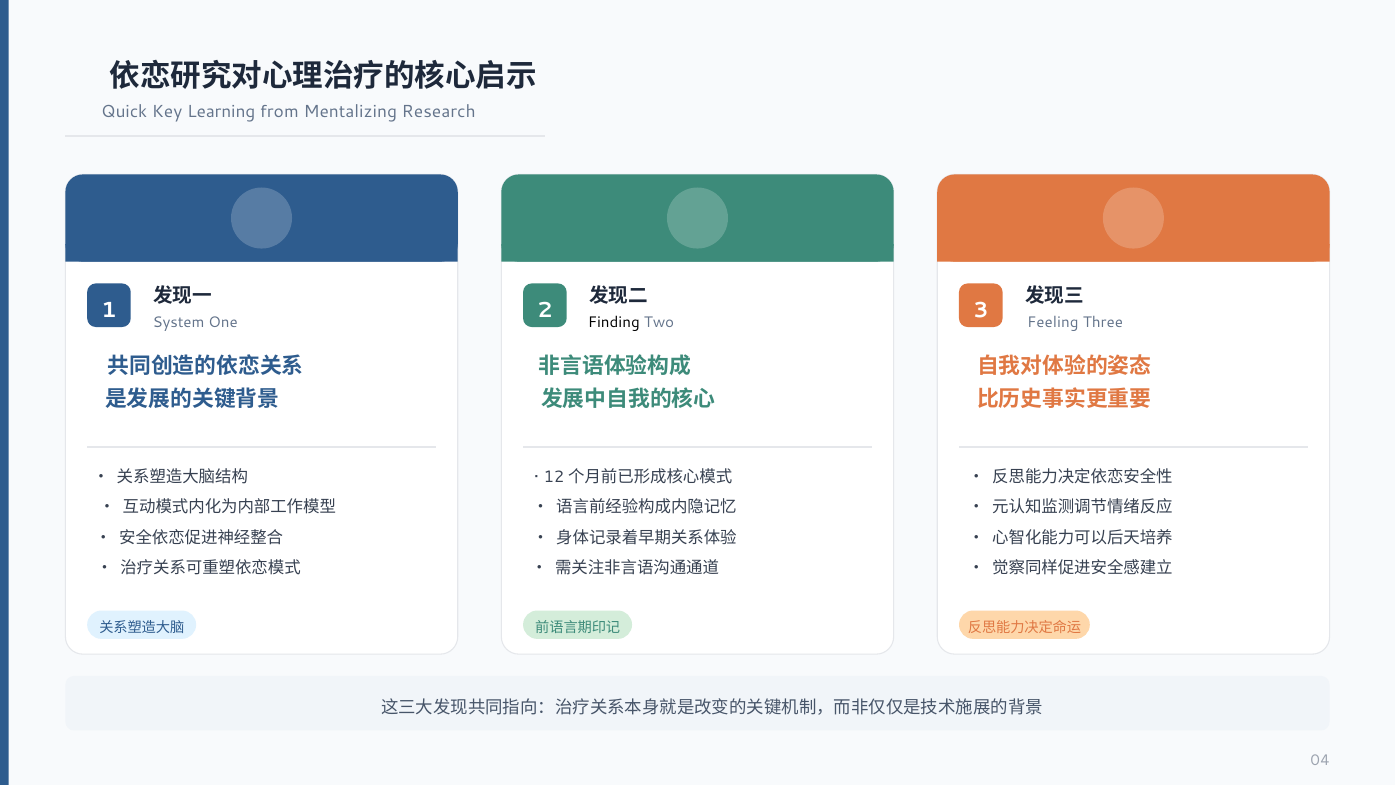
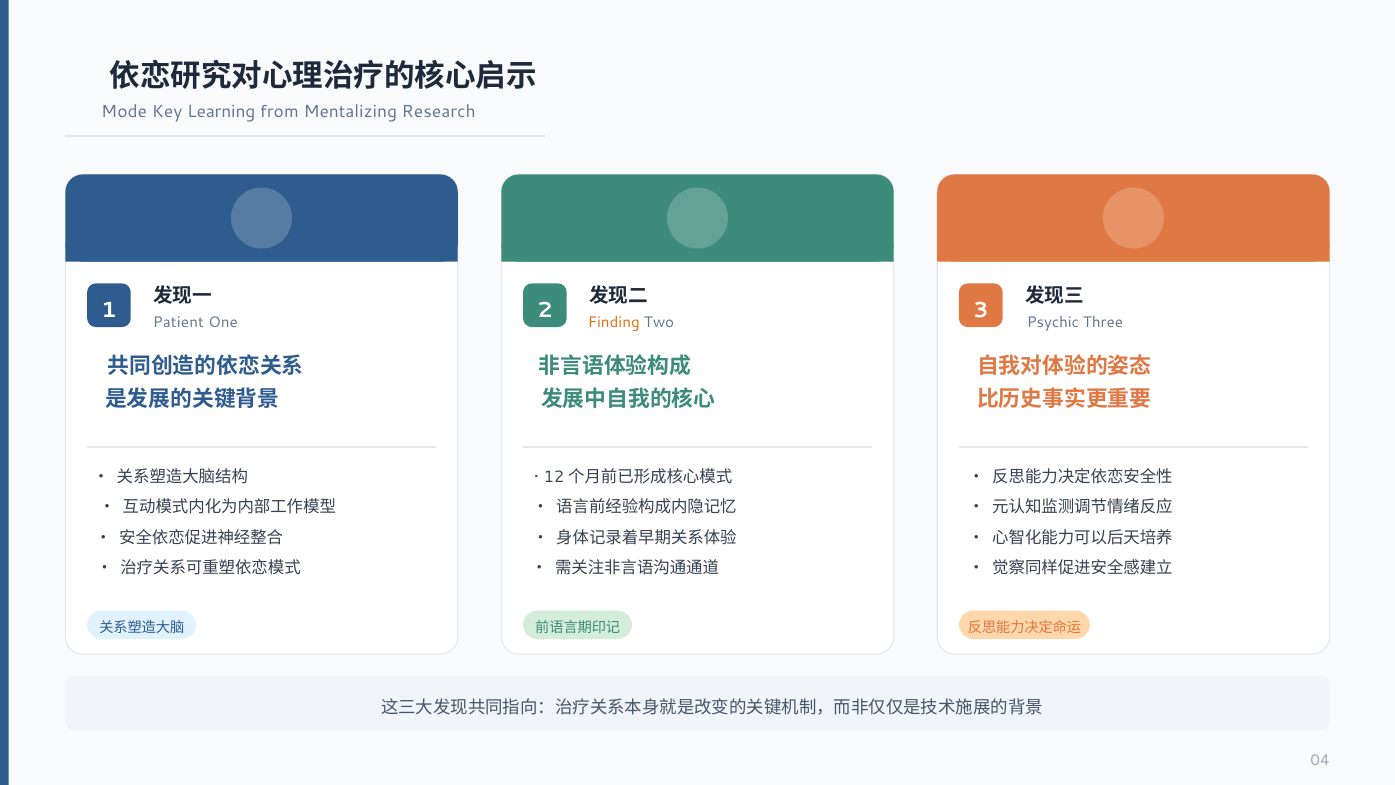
Quick: Quick -> Mode (124, 111)
System: System -> Patient (178, 322)
Finding colour: black -> orange (614, 322)
Feeling: Feeling -> Psychic (1053, 322)
